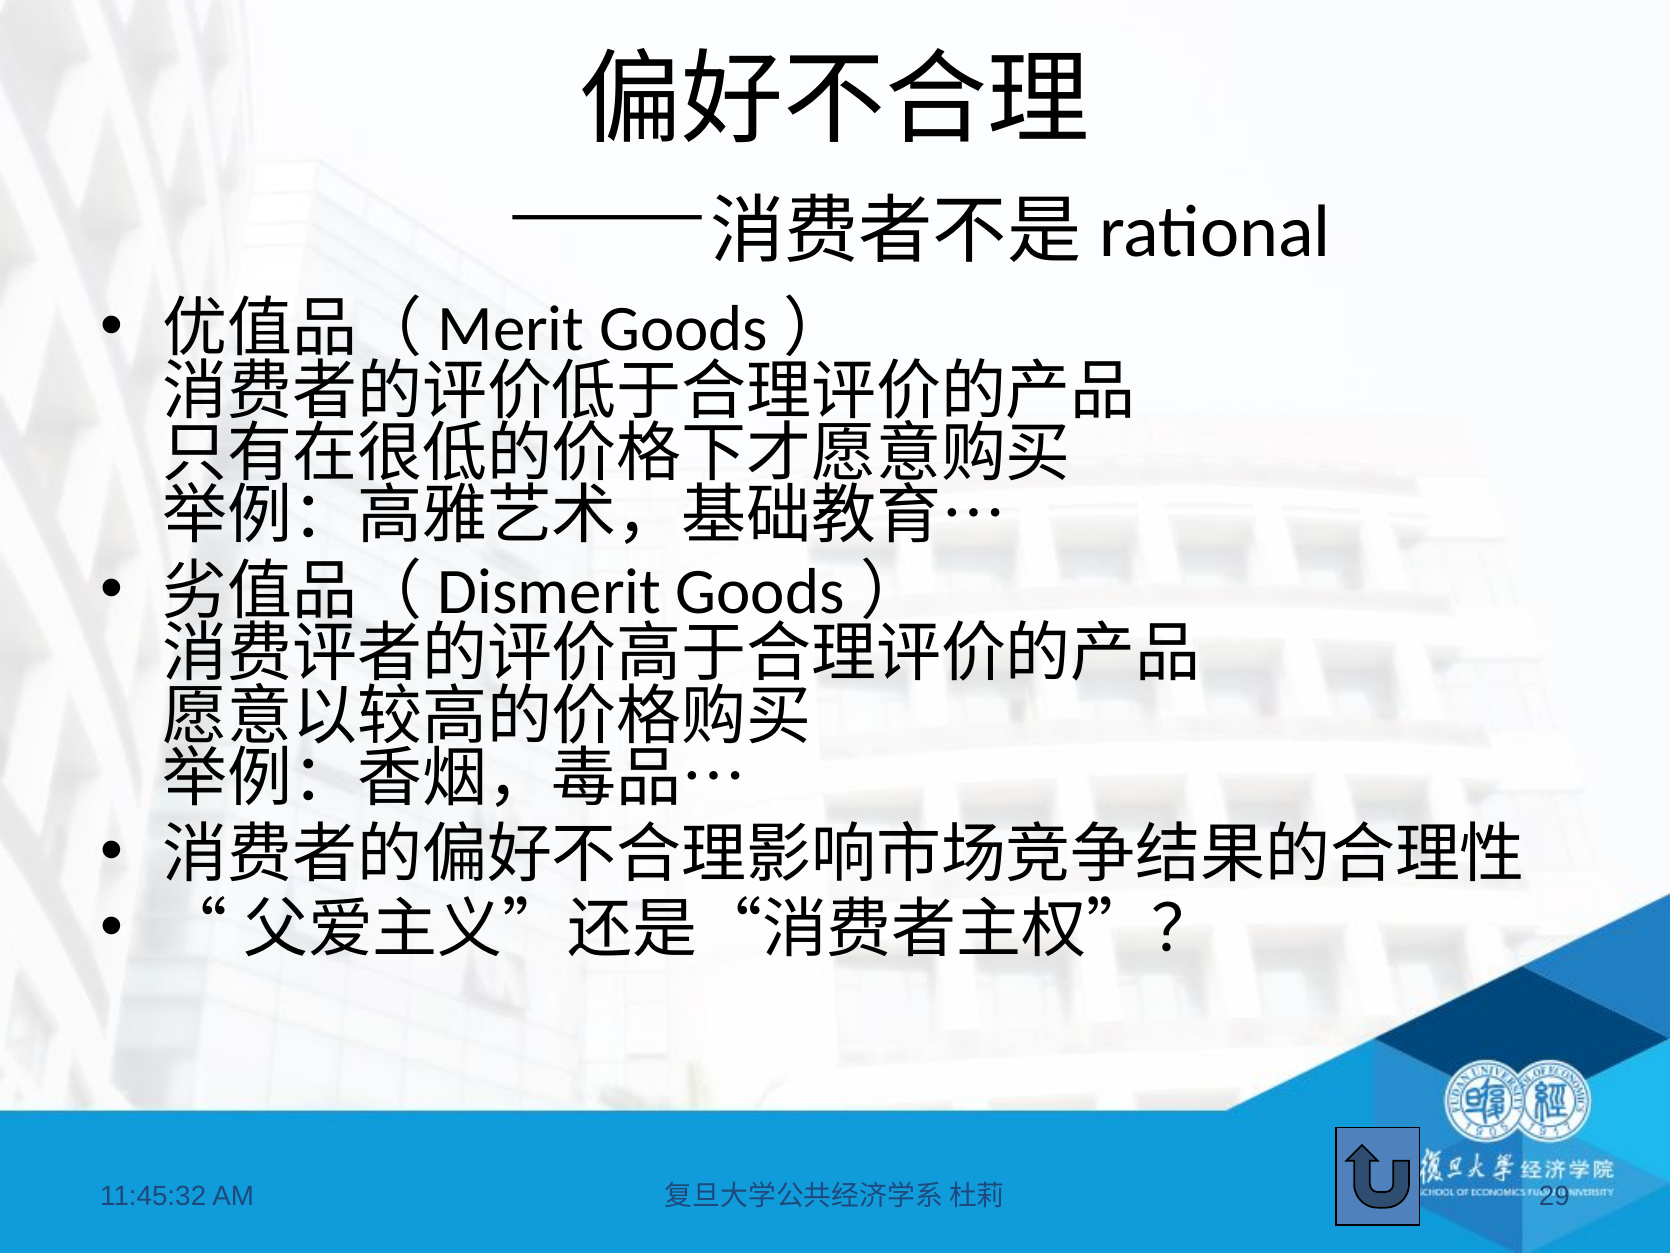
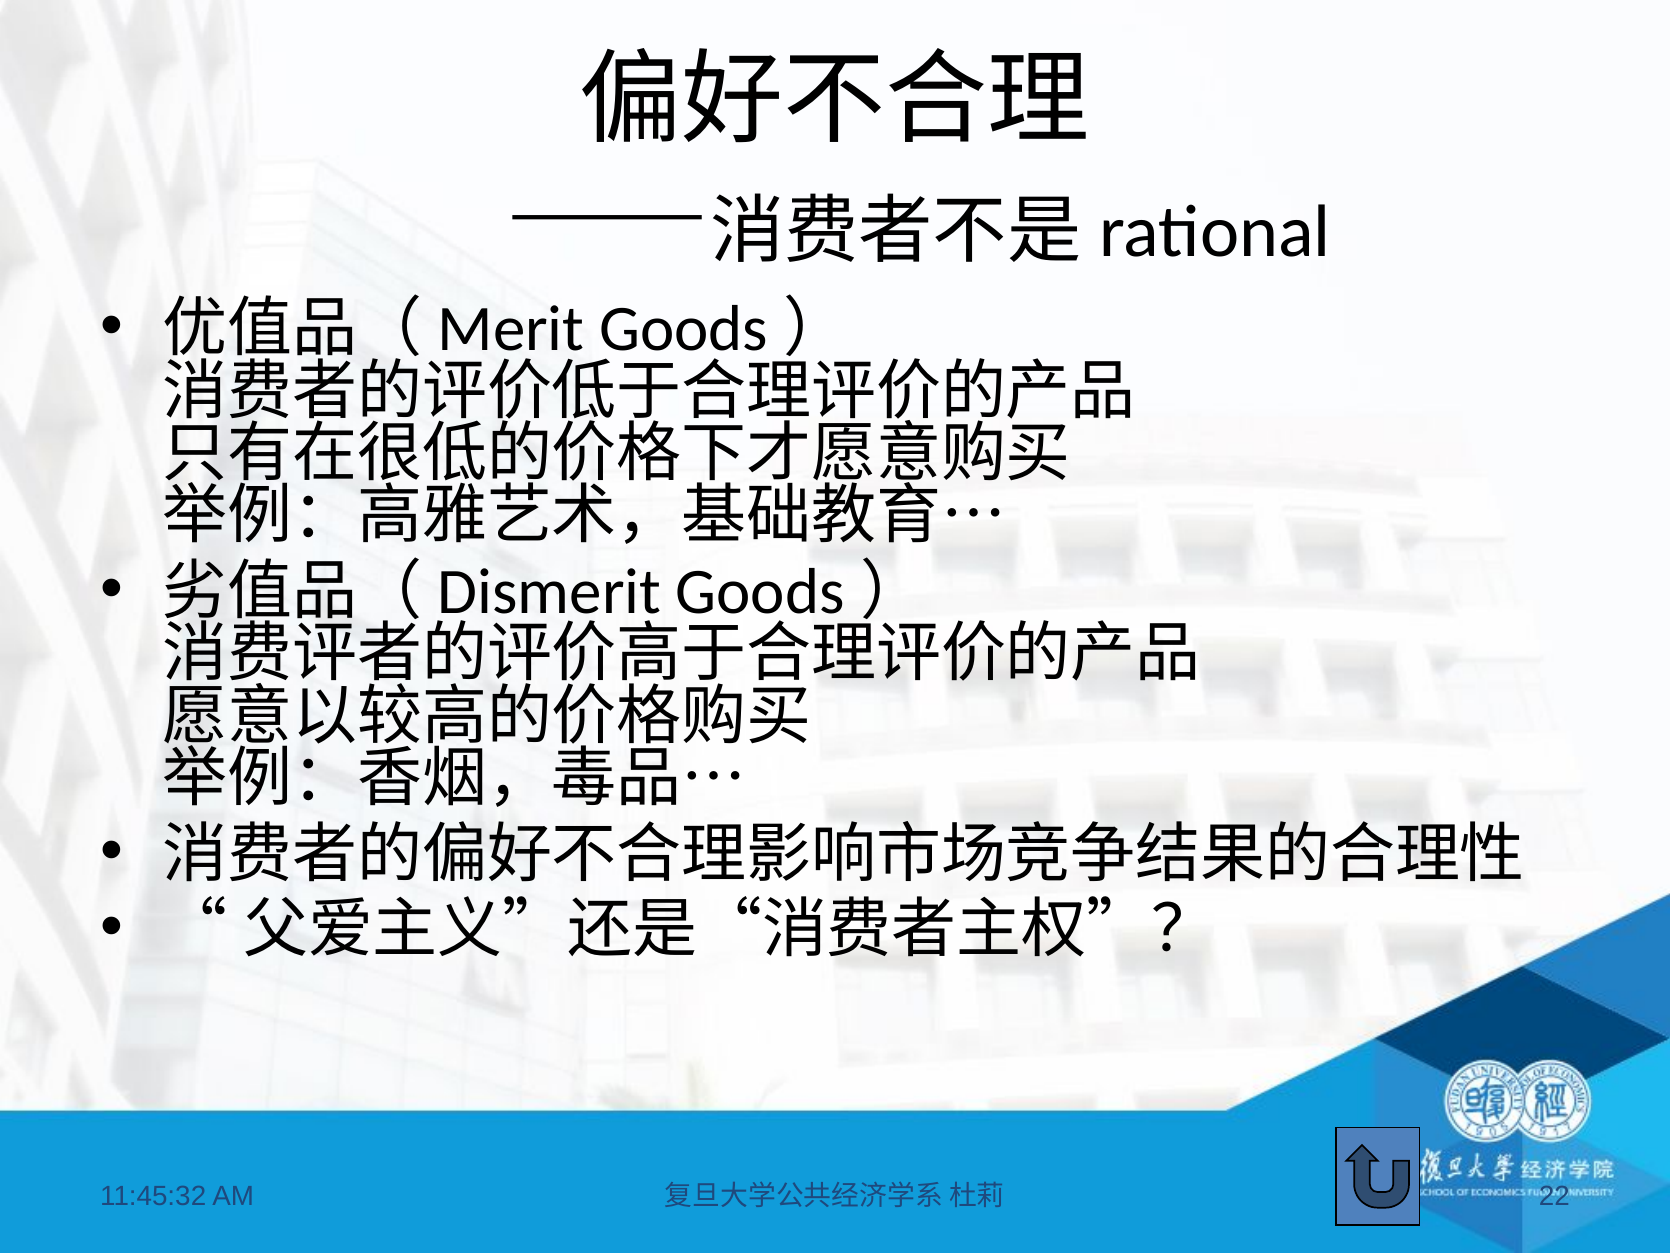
29: 29 -> 22 (1554, 1196)
